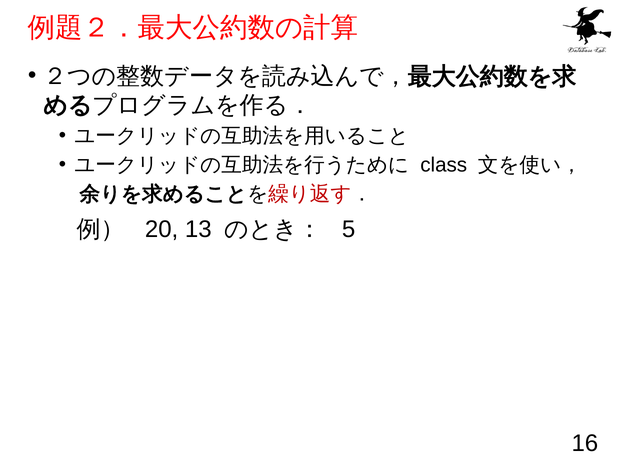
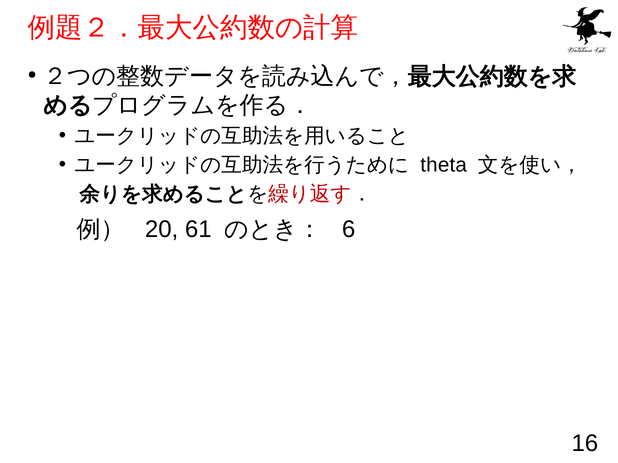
class: class -> theta (444, 165)
13: 13 -> 61 (198, 230)
5: 5 -> 6 (349, 230)
